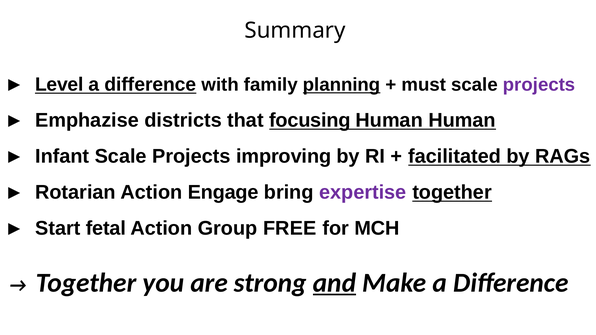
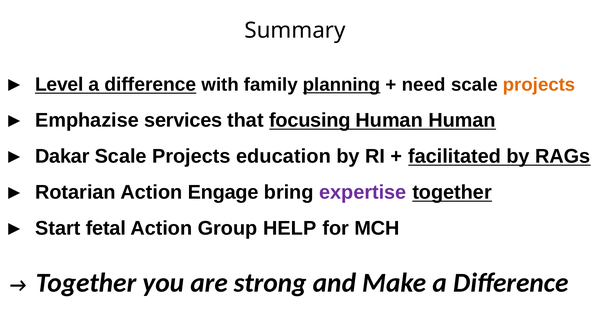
must: must -> need (424, 85)
projects colour: purple -> orange (539, 85)
districts: districts -> services (183, 121)
Infant: Infant -> Dakar (62, 157)
improving: improving -> education (283, 157)
FREE: FREE -> HELP (290, 229)
and underline: present -> none (334, 283)
